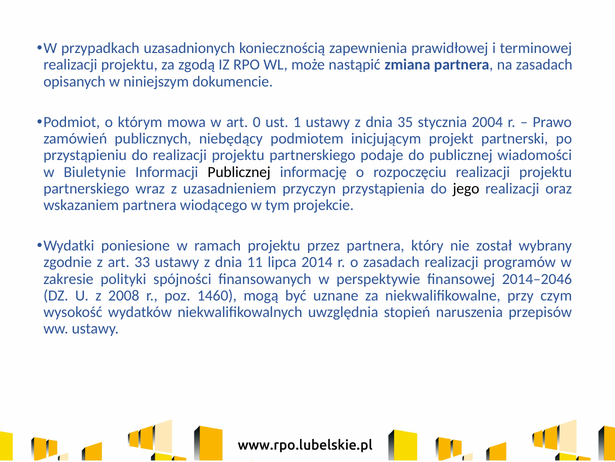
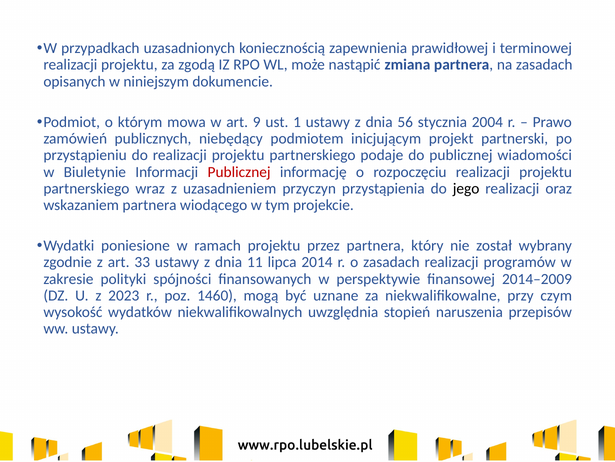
0: 0 -> 9 (257, 122)
35: 35 -> 56 (405, 122)
Publicznej colour: black -> red (239, 172)
2014–2046: 2014–2046 -> 2014–2009 (537, 279)
2008: 2008 -> 2023 (124, 295)
